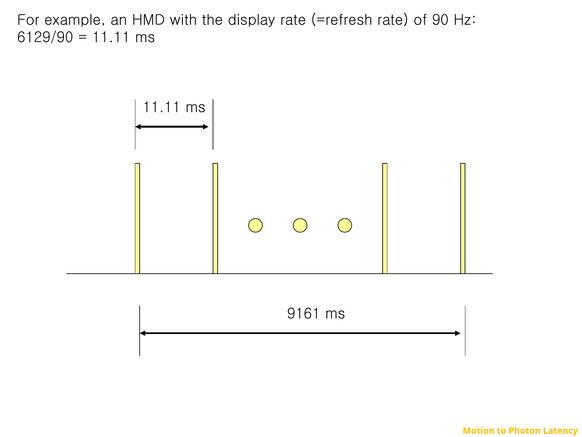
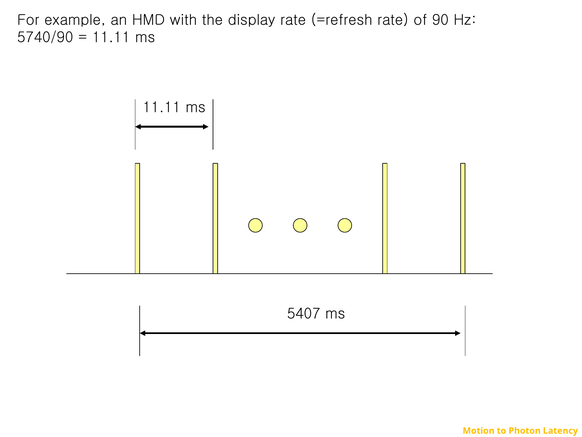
6129/90: 6129/90 -> 5740/90 (45, 37)
9161: 9161 -> 5407 (304, 313)
